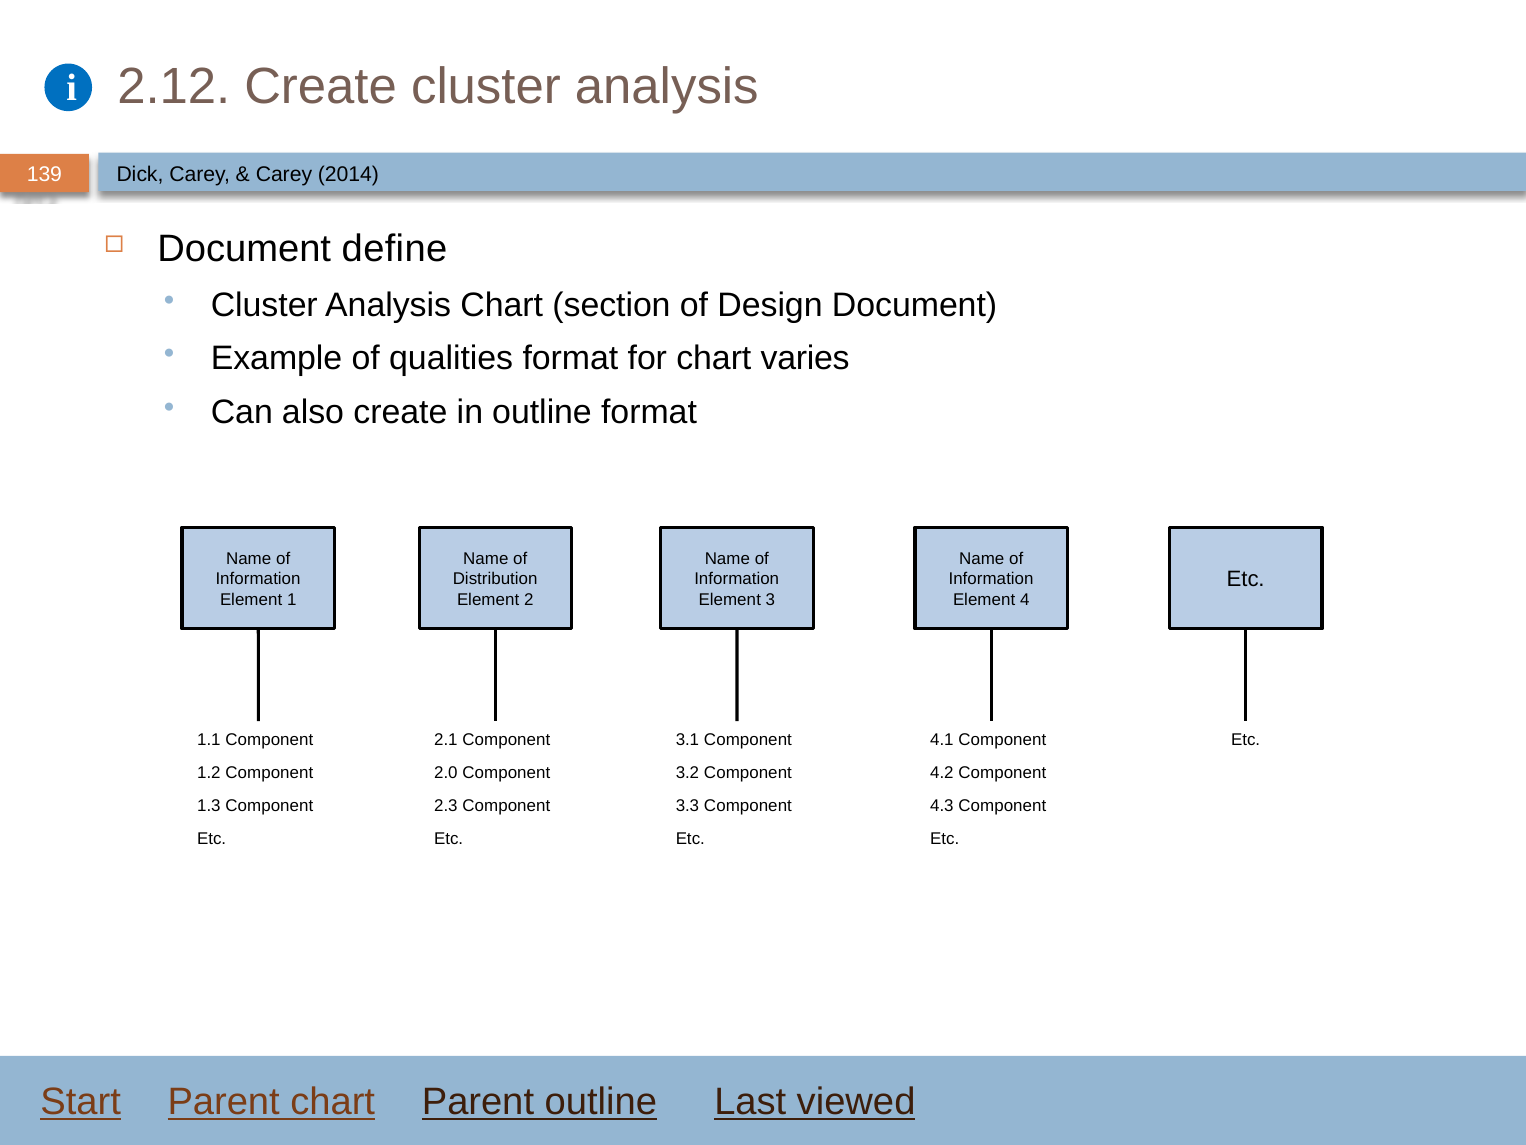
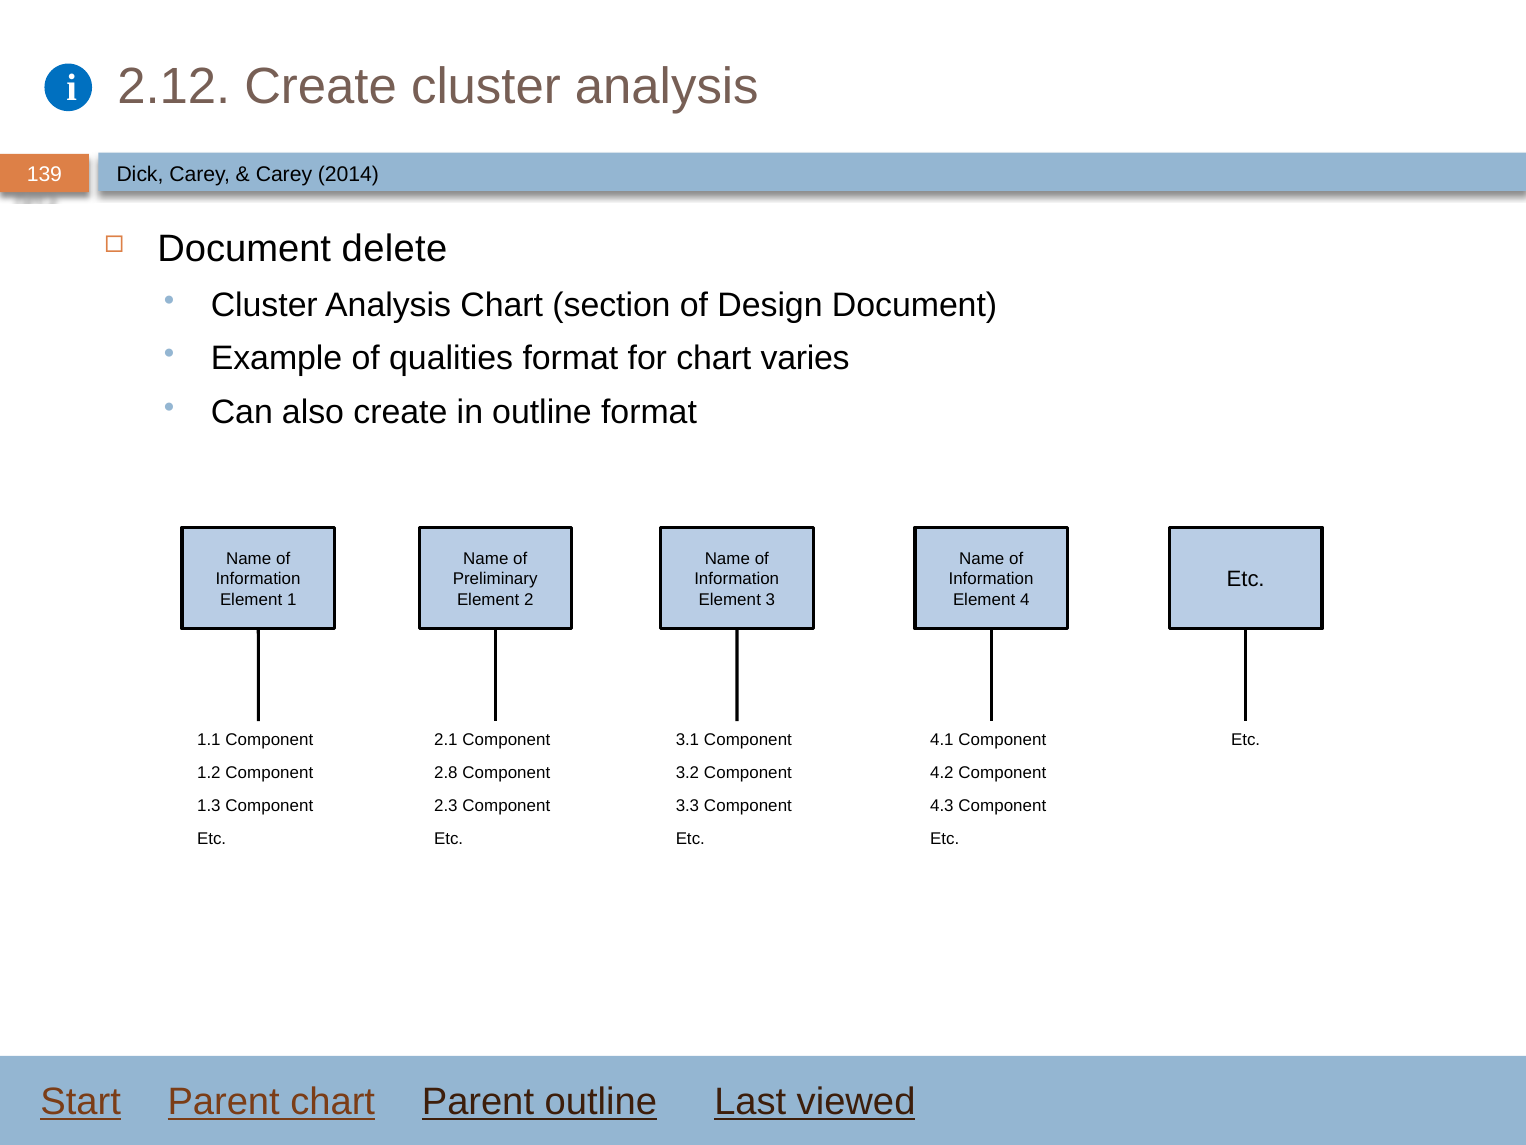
define: define -> delete (394, 249)
Distribution: Distribution -> Preliminary (495, 579)
2.0: 2.0 -> 2.8 (446, 773)
